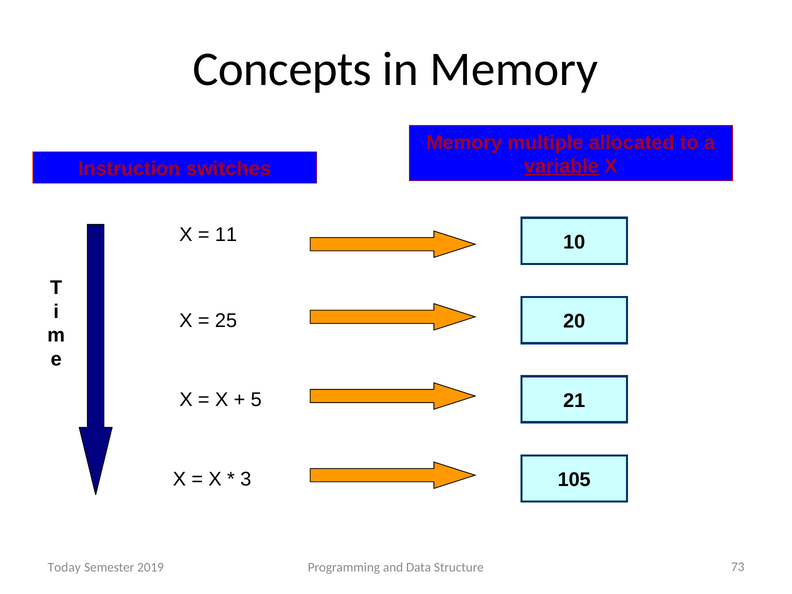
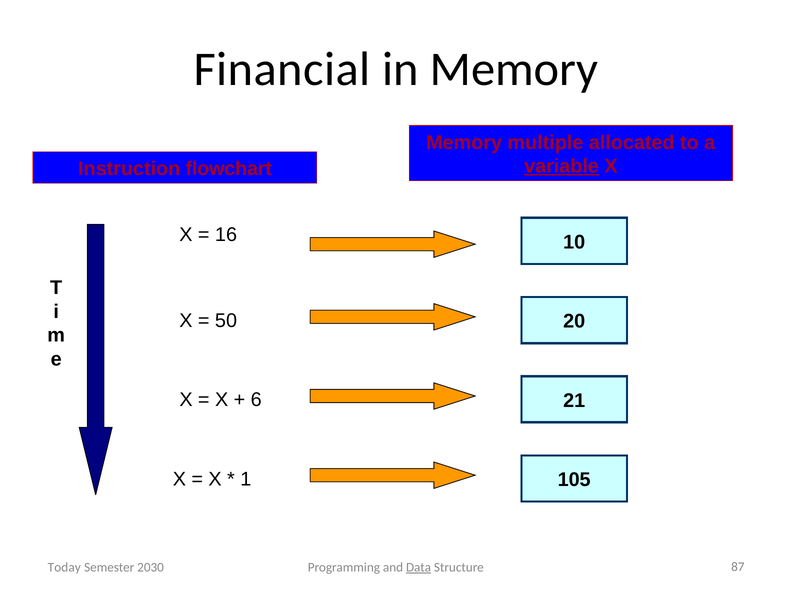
Concepts: Concepts -> Financial (282, 69)
switches: switches -> flowchart (229, 169)
11: 11 -> 16 (226, 235)
25: 25 -> 50 (226, 321)
5: 5 -> 6 (256, 400)
3: 3 -> 1 (246, 479)
2019: 2019 -> 2030 (151, 567)
Data underline: none -> present (419, 567)
73: 73 -> 87 (738, 567)
